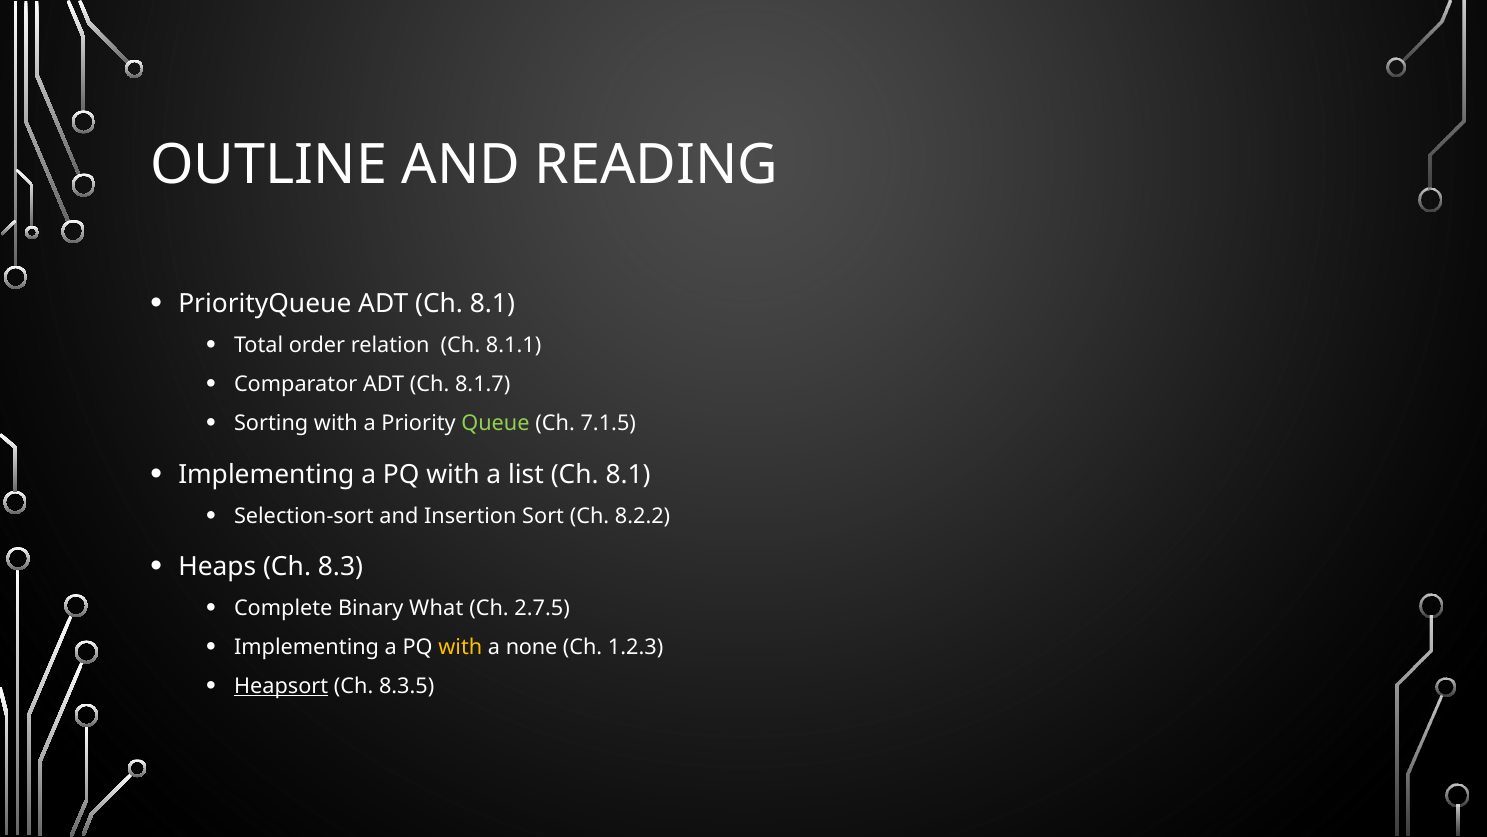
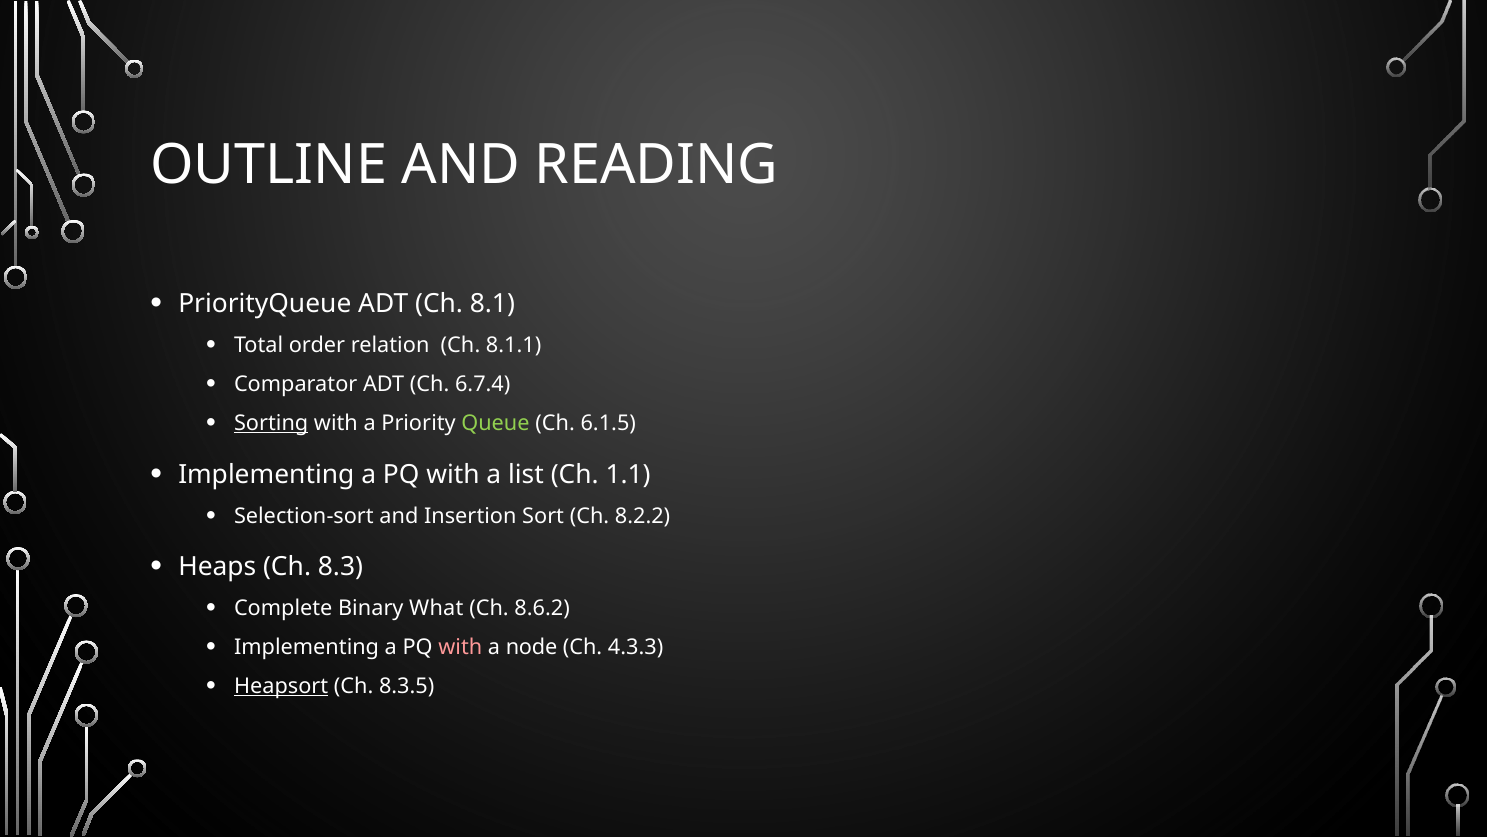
8.1.7: 8.1.7 -> 6.7.4 (483, 384)
Sorting underline: none -> present (271, 423)
7.1.5: 7.1.5 -> 6.1.5 (608, 423)
list Ch 8.1: 8.1 -> 1.1 (628, 474)
2.7.5: 2.7.5 -> 8.6.2 (542, 608)
with colour: yellow -> pink (460, 647)
none: none -> node (532, 647)
1.2.3: 1.2.3 -> 4.3.3 (636, 647)
